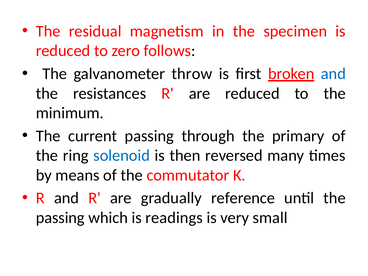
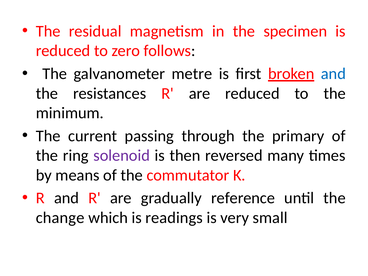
throw: throw -> metre (192, 74)
solenoid colour: blue -> purple (122, 156)
passing: passing -> change (60, 218)
